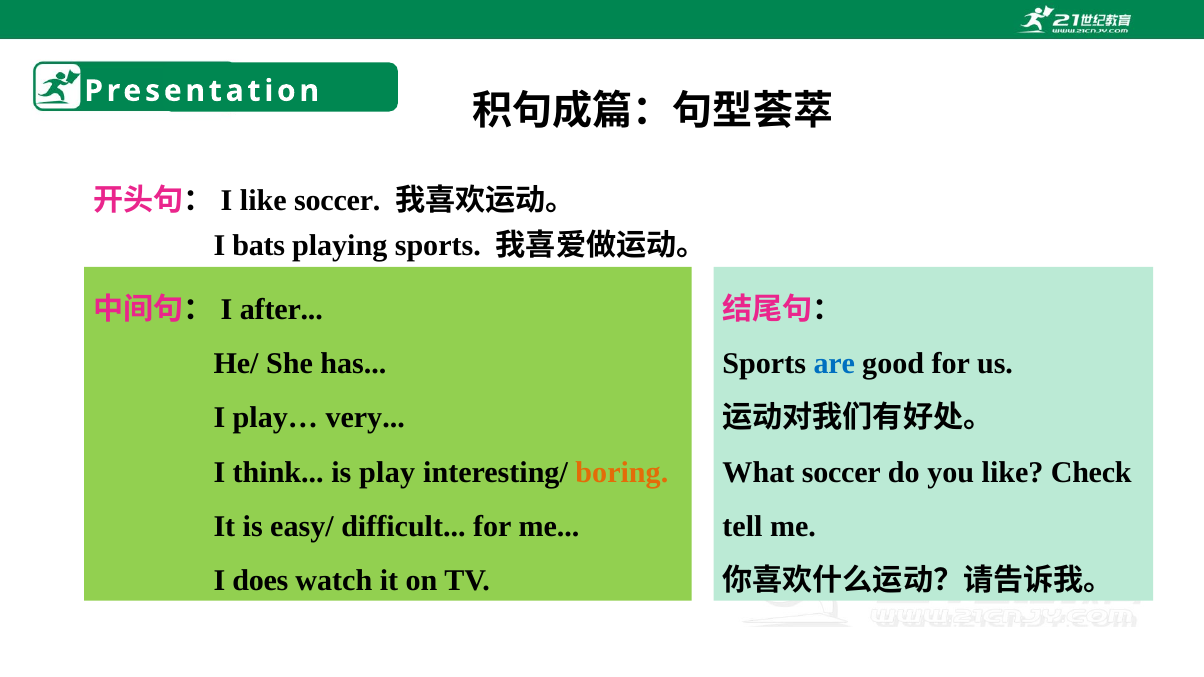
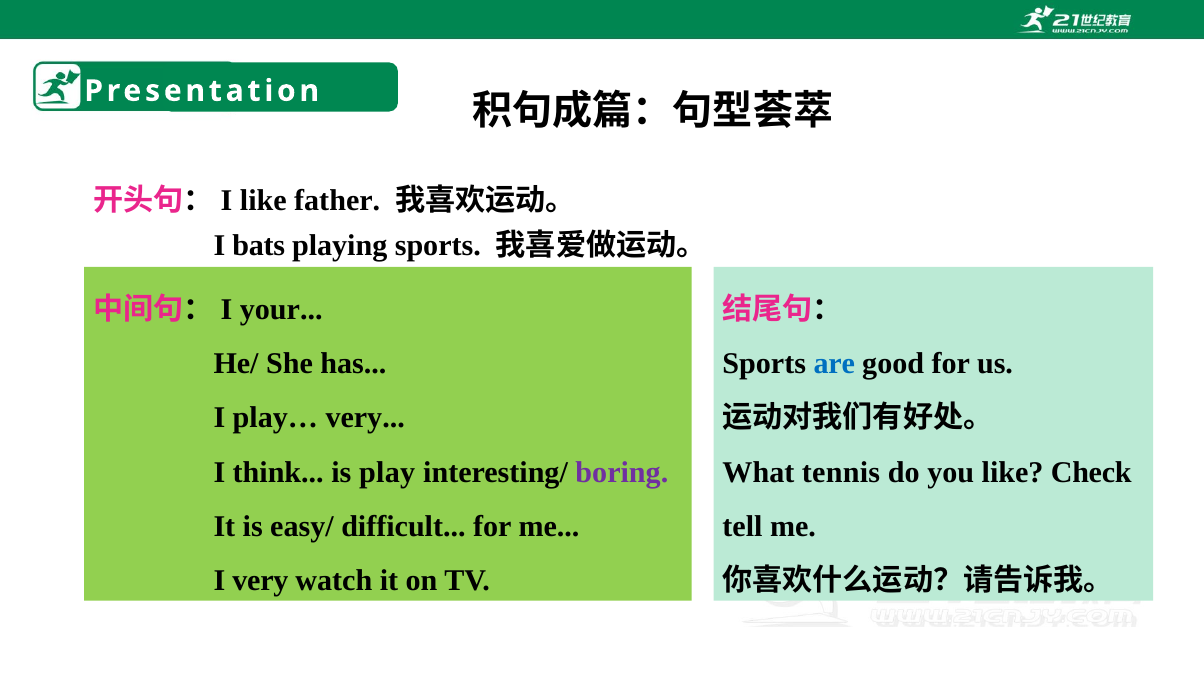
like soccer: soccer -> father (337, 200)
after: after -> your (281, 310)
boring colour: orange -> purple (622, 472)
What soccer: soccer -> tennis (841, 472)
I does: does -> very (260, 581)
